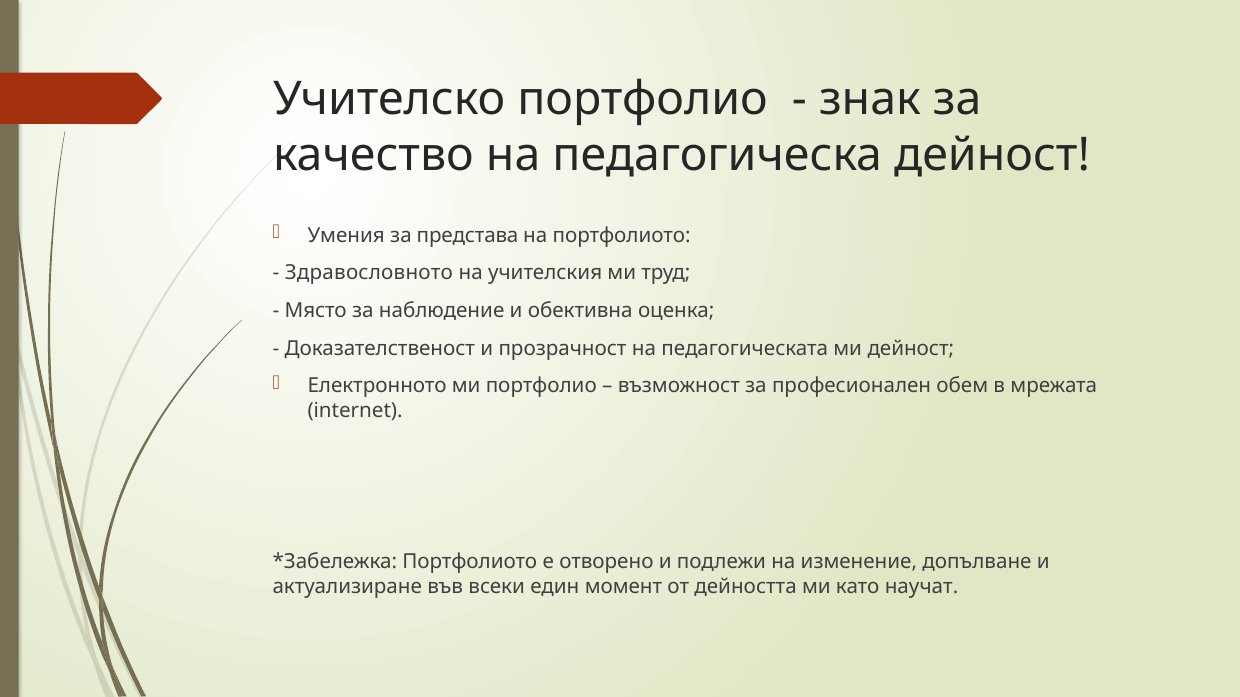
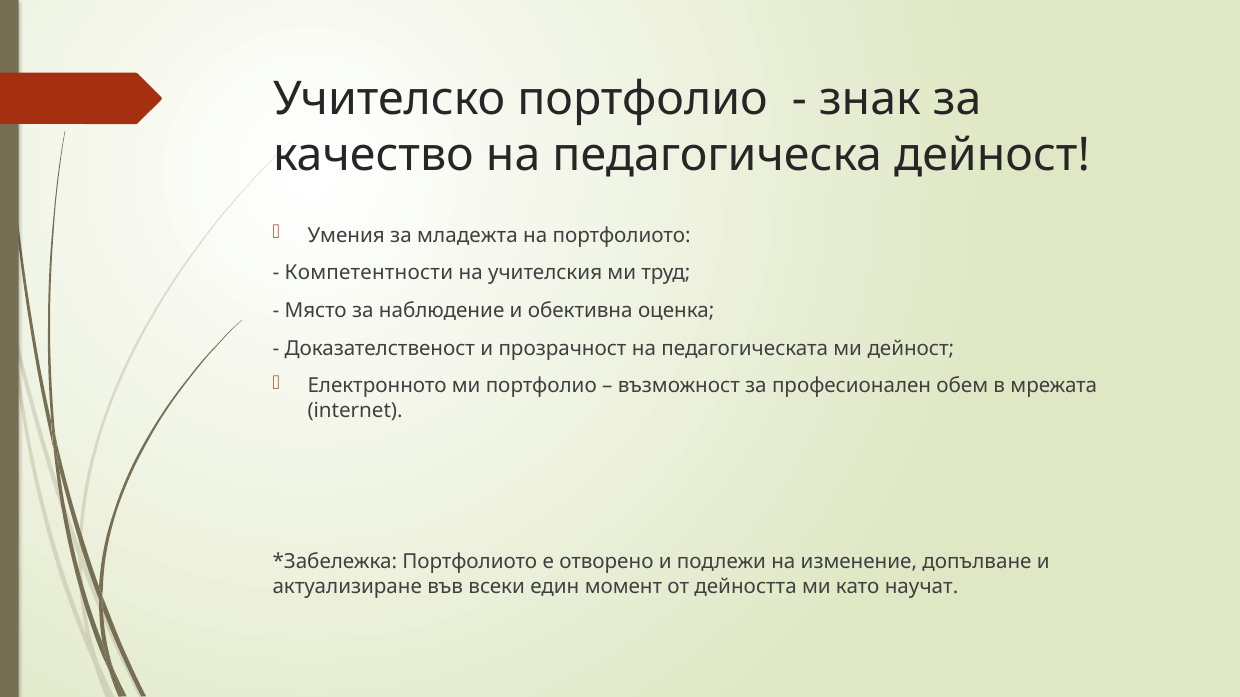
представа: представа -> младежта (467, 235)
Здравословното: Здравословното -> Компетентности (369, 273)
